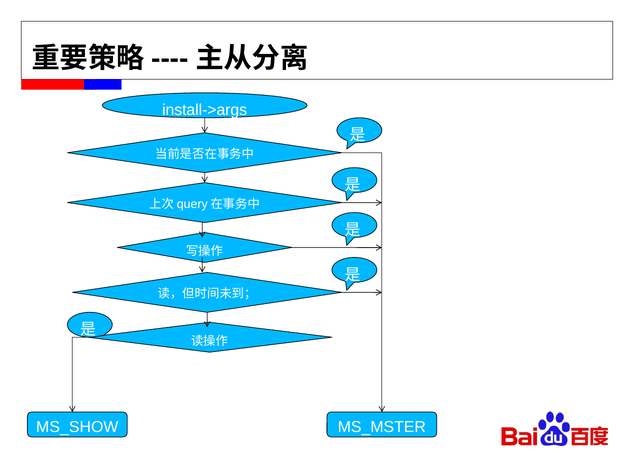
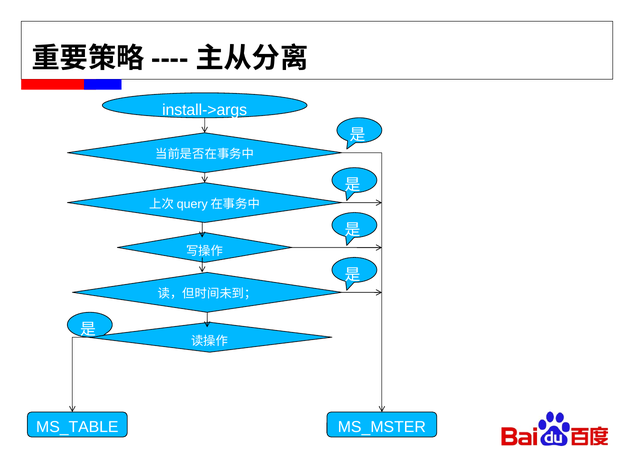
MS_SHOW: MS_SHOW -> MS_TABLE (77, 427)
